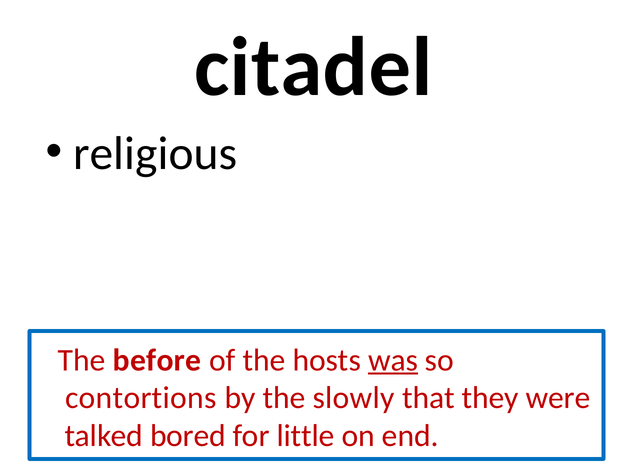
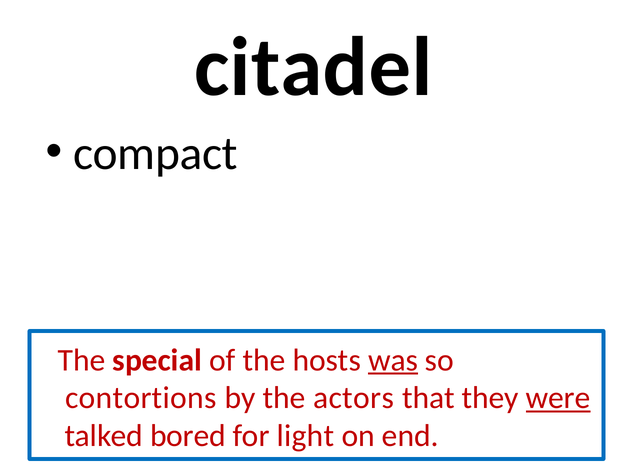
religious: religious -> compact (155, 154)
before: before -> special (157, 361)
slowly: slowly -> actors (354, 399)
were underline: none -> present (558, 399)
little: little -> light (305, 437)
